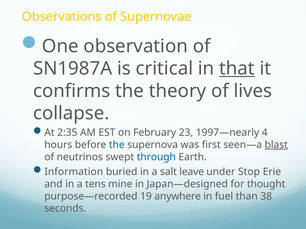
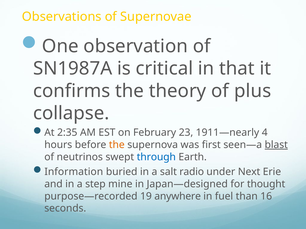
that underline: present -> none (237, 69)
lives: lives -> plus (253, 91)
1997—nearly: 1997—nearly -> 1911—nearly (227, 133)
the colour: blue -> orange (117, 145)
leave: leave -> radio (192, 172)
Stop: Stop -> Next (249, 172)
tens: tens -> step (95, 184)
38: 38 -> 16 (266, 197)
